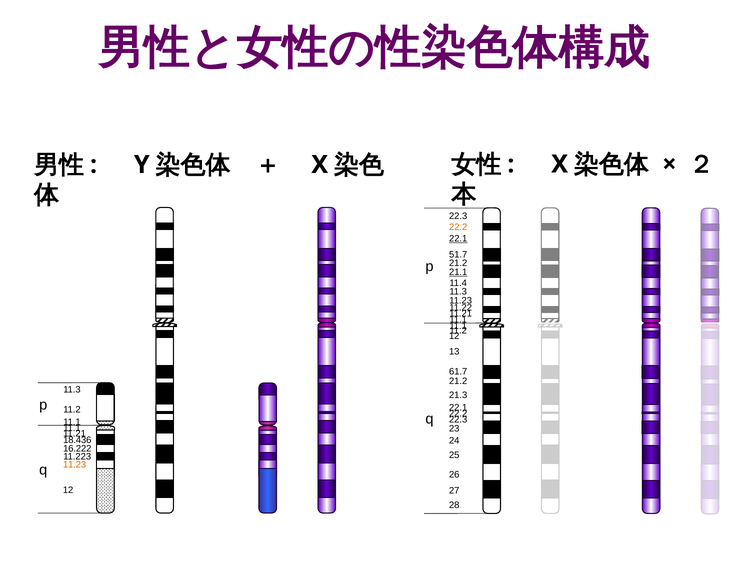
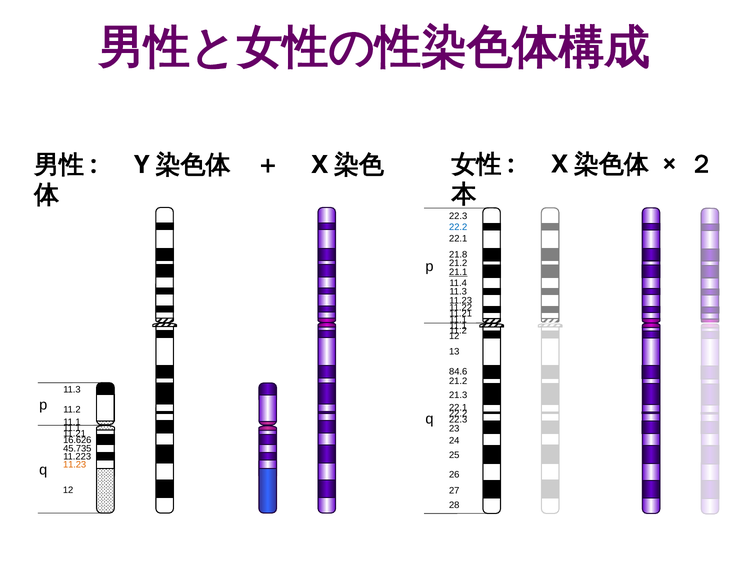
22.2 colour: orange -> blue (458, 227)
22.1 underline: present -> none (458, 239)
51.7: 51.7 -> 21.8 (458, 254)
61.7: 61.7 -> 84.6 (458, 371)
18.436: 18.436 -> 16.626 (77, 440)
16.222: 16.222 -> 45.735 (77, 449)
